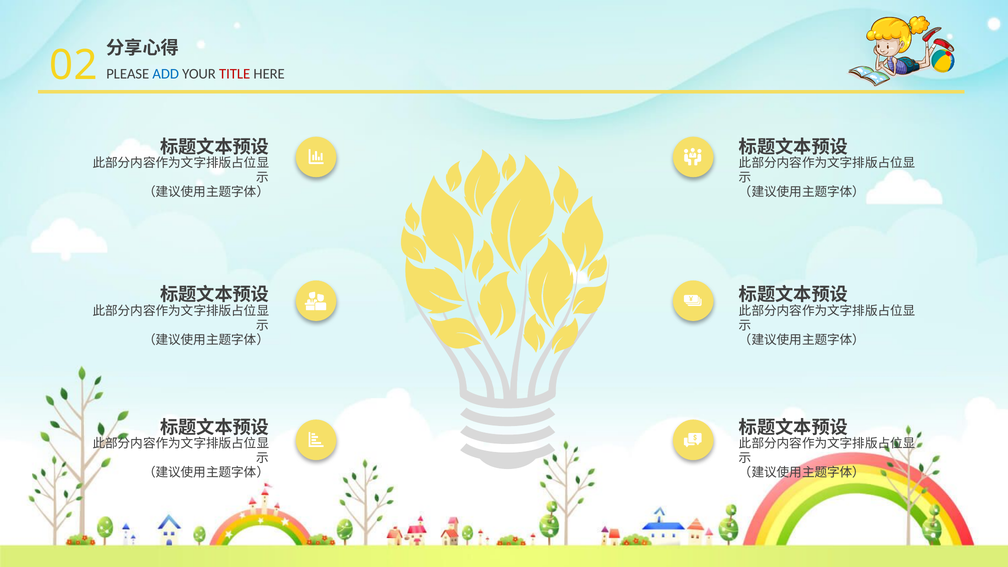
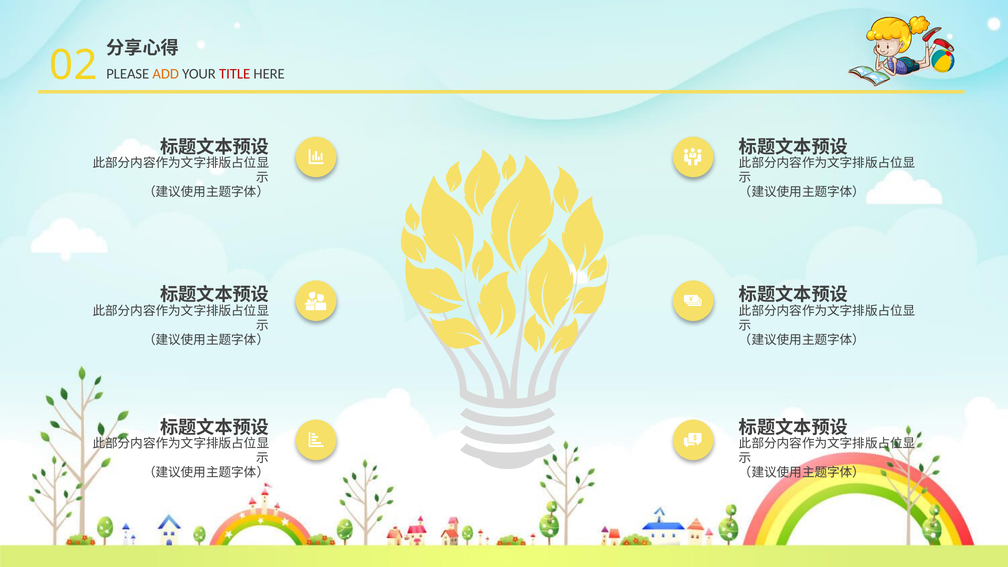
ADD colour: blue -> orange (166, 74)
